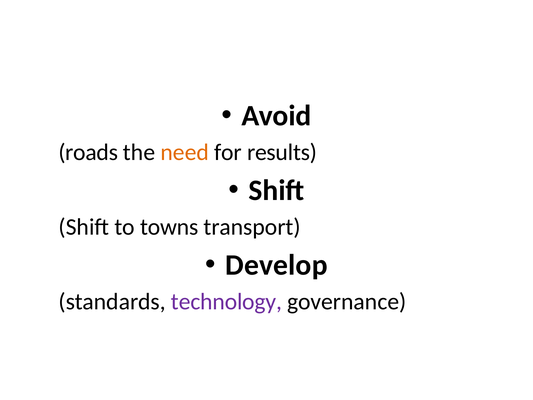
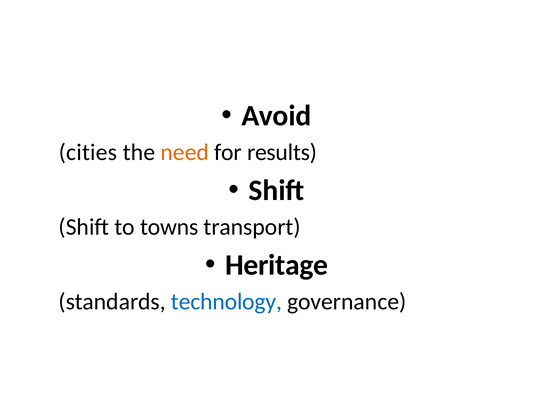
roads: roads -> cities (88, 152)
Develop: Develop -> Heritage (277, 265)
technology colour: purple -> blue (227, 301)
